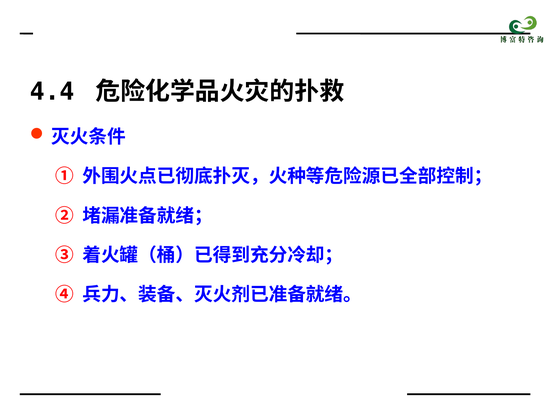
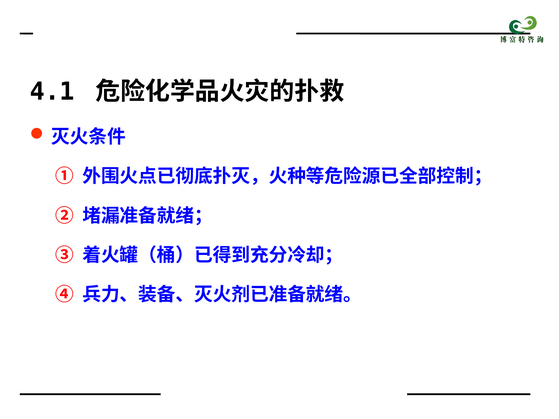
4.4: 4.4 -> 4.1 (52, 92)
